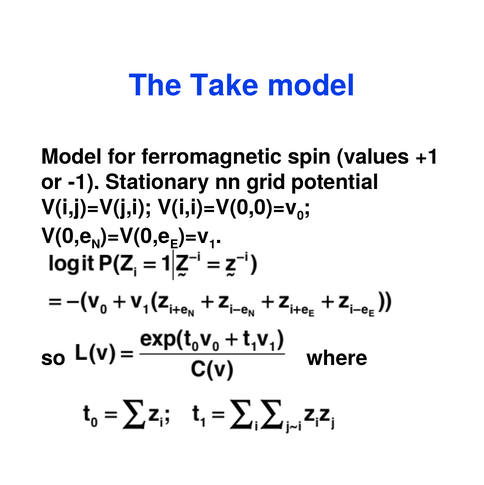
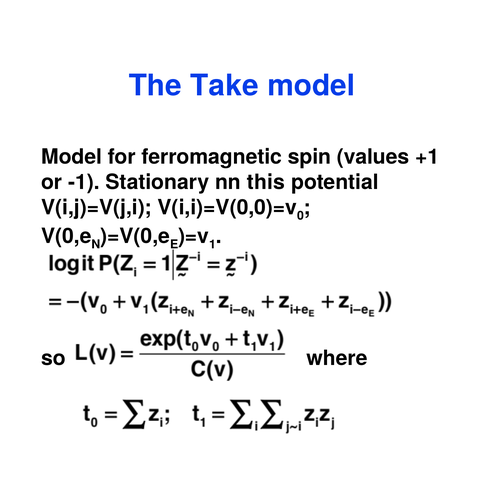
grid: grid -> this (266, 182)
